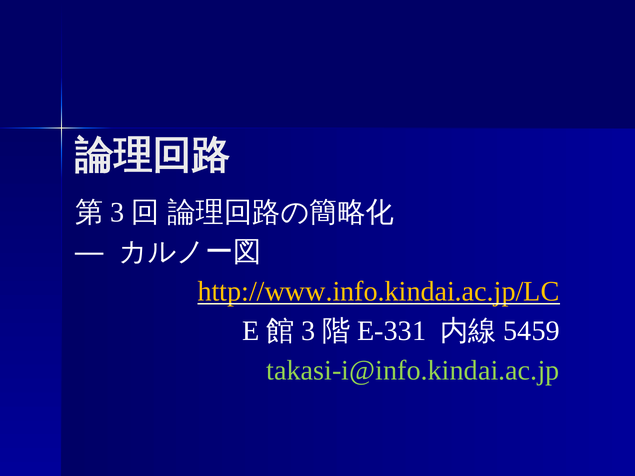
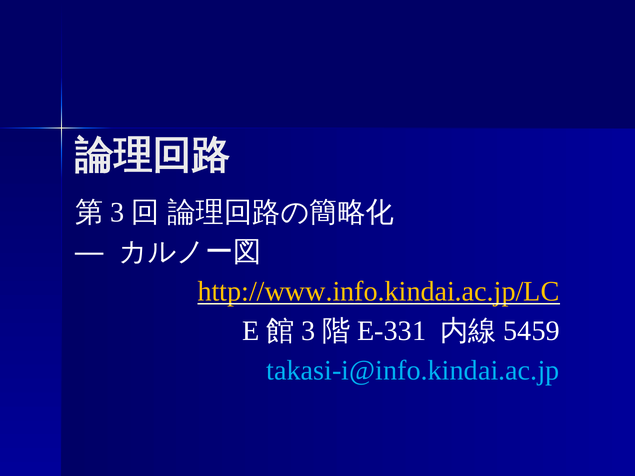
takasi-i@info.kindai.ac.jp colour: light green -> light blue (413, 371)
